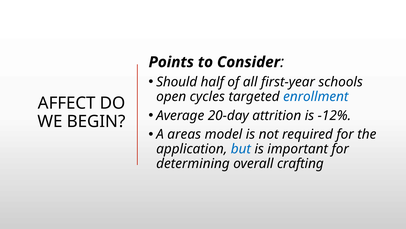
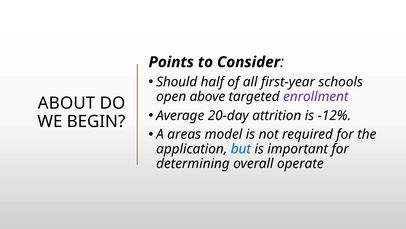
cycles: cycles -> above (207, 96)
enrollment colour: blue -> purple (316, 96)
AFFECT: AFFECT -> ABOUT (67, 103)
crafting: crafting -> operate (300, 163)
